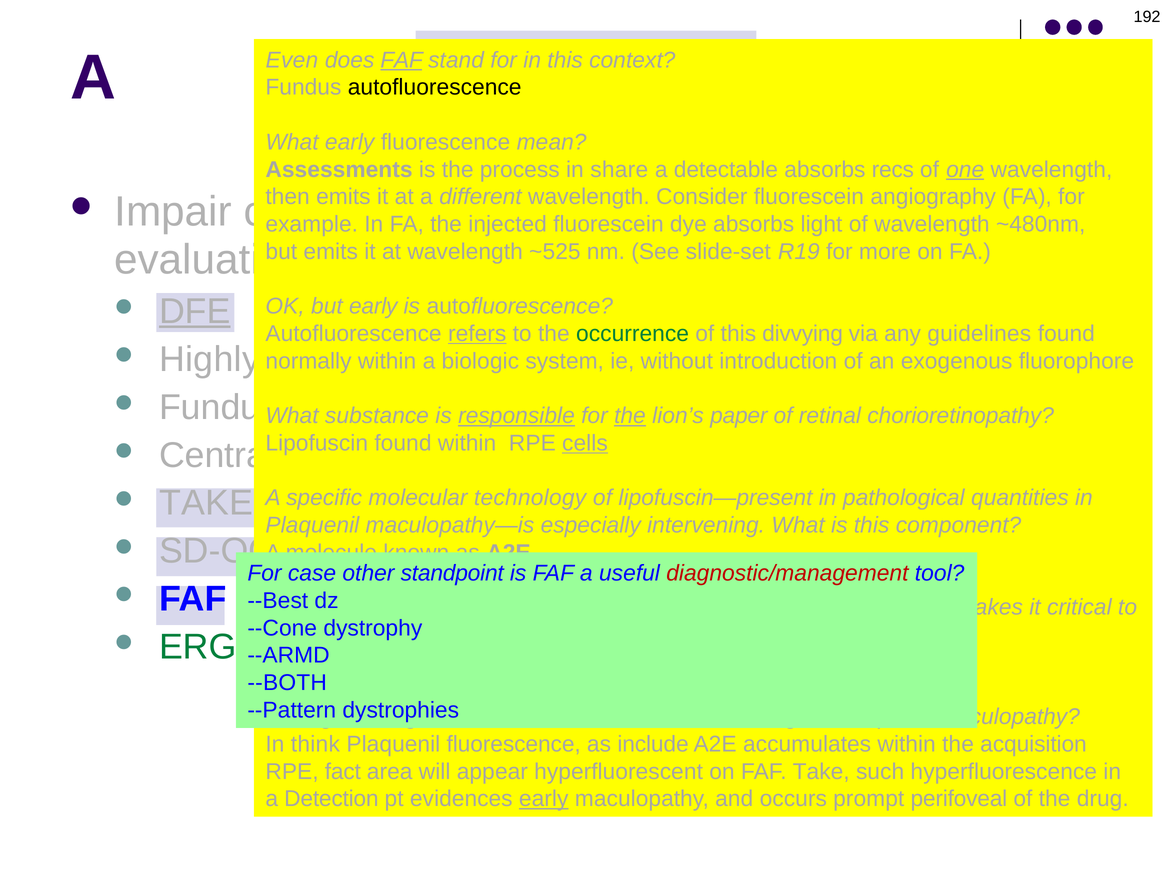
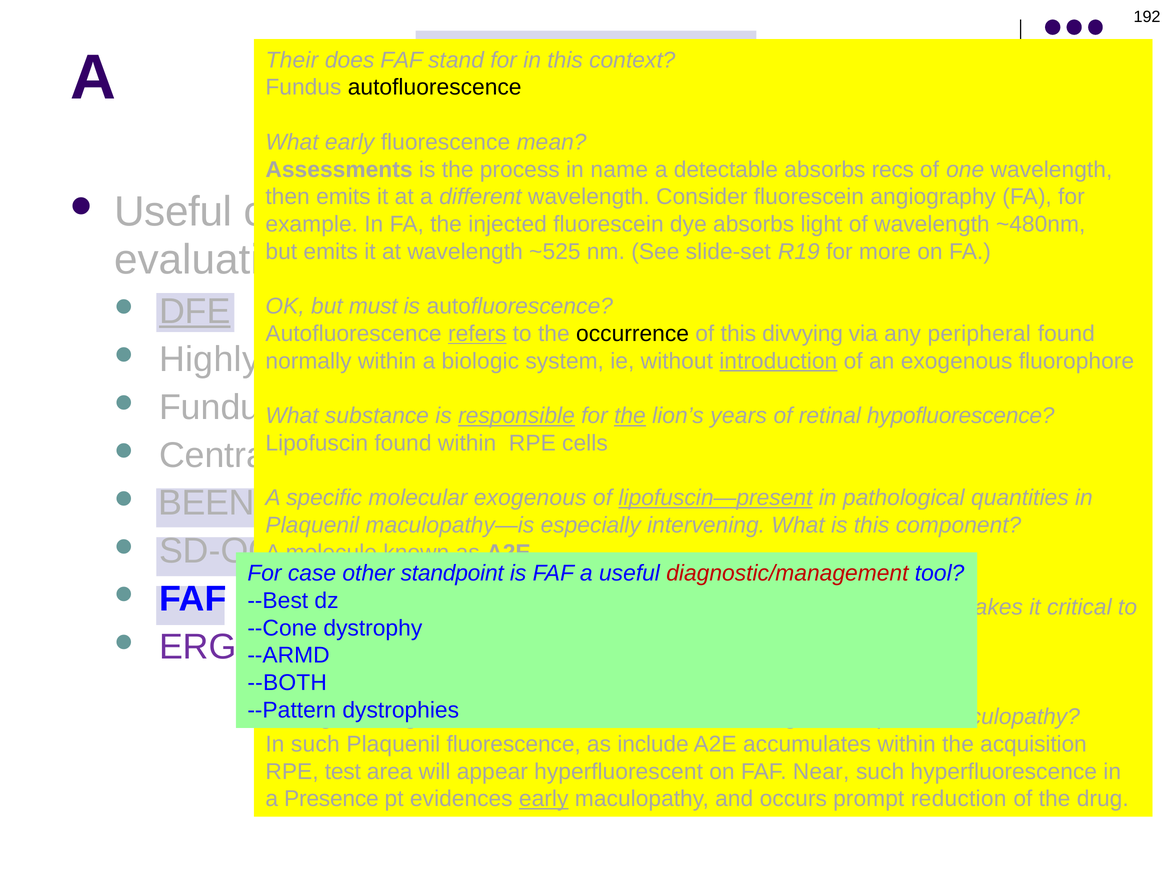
Even: Even -> Their (292, 60)
FAF underline: present -> none (402, 60)
share: share -> name (619, 170)
one underline: present -> none (965, 170)
Impair: Impair -> Useful (173, 212)
but early: early -> must (373, 306)
occurrence colour: green -> black (633, 334)
guidelines: guidelines -> peripheral (979, 334)
introduction underline: none -> present (778, 361)
paper: paper -> years (739, 416)
chorioretinopathy: chorioretinopathy -> hypofluorescence (961, 416)
cells underline: present -> none (585, 443)
technology: technology -> exogenous (530, 498)
lipofuscin—present underline: none -> present (715, 498)
TAKE: TAKE -> BEEN (206, 503)
ERG colour: green -> purple (198, 647)
In think: think -> such (315, 744)
fact: fact -> test (343, 771)
FAF Take: Take -> Near (821, 771)
Detection: Detection -> Presence (331, 799)
perifoveal: perifoveal -> reduction (959, 799)
